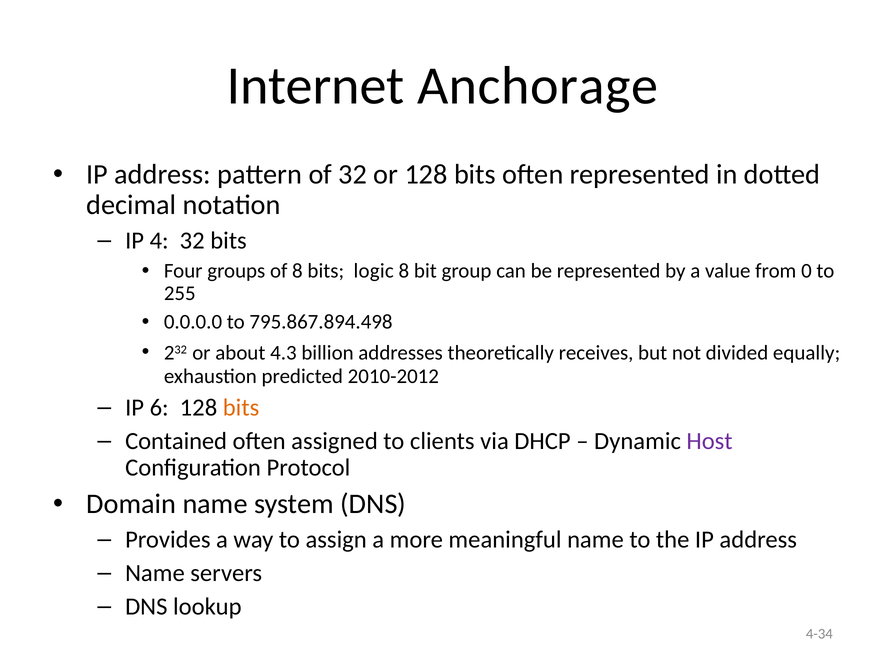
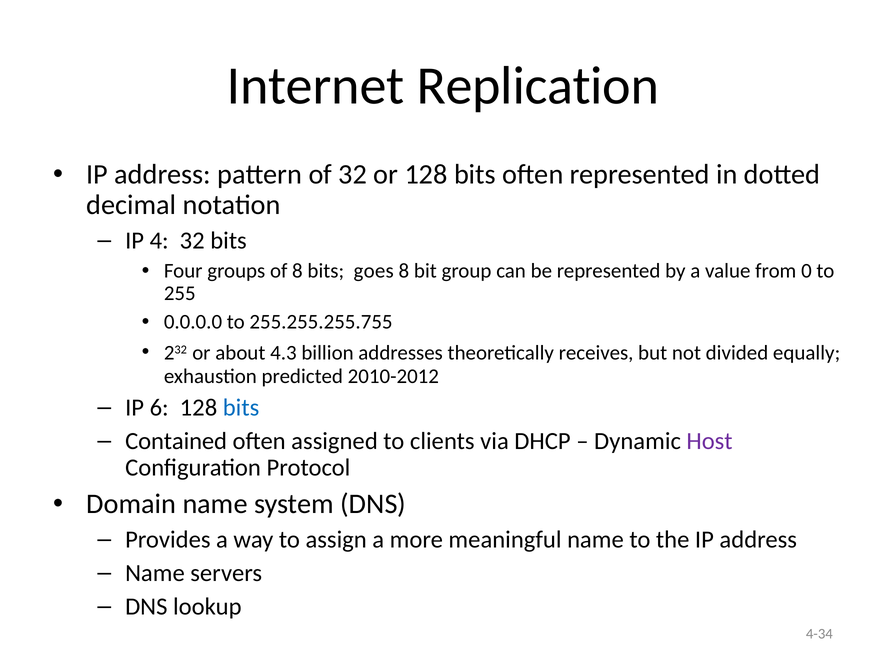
Anchorage: Anchorage -> Replication (538, 86)
logic: logic -> goes (374, 271)
795.867.894.498: 795.867.894.498 -> 255.255.255.755 (321, 322)
bits colour: orange -> blue (241, 408)
